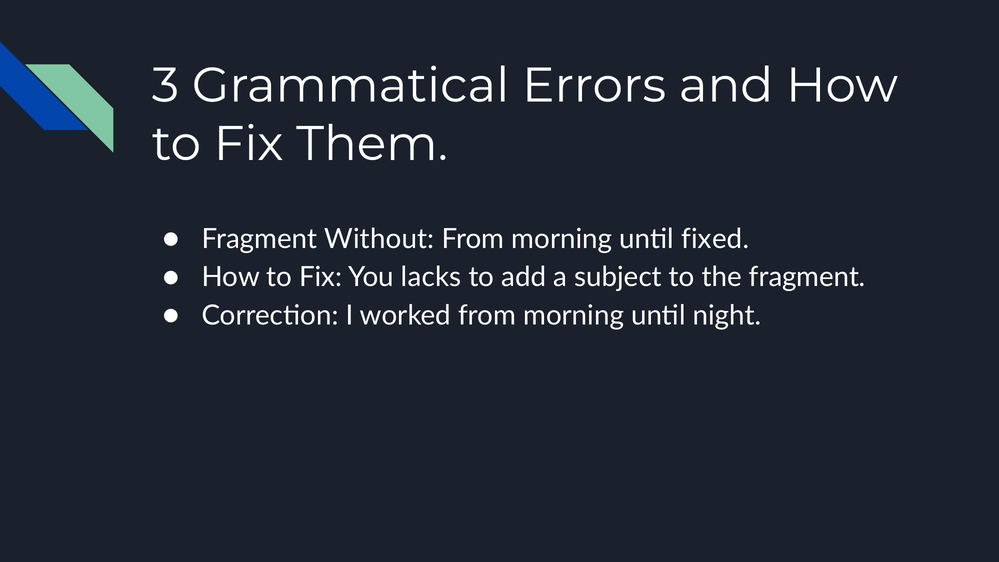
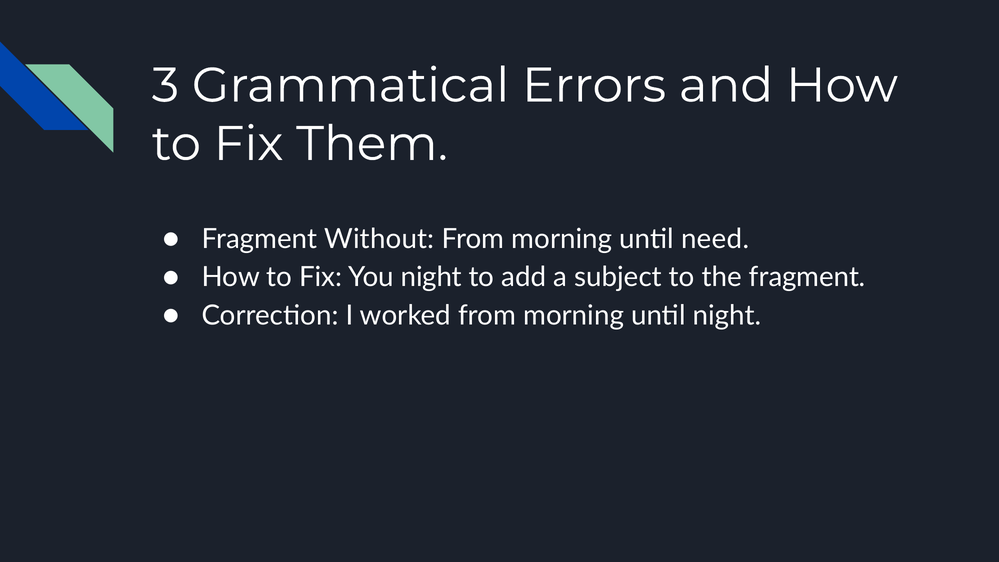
fixed: fixed -> need (715, 239)
You lacks: lacks -> night (431, 277)
